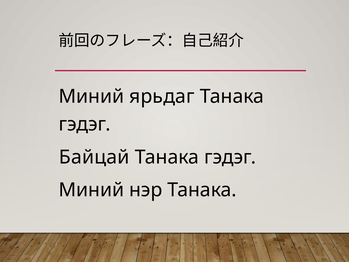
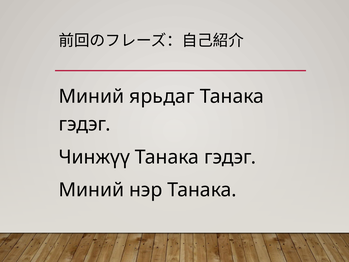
Байцай: Байцай -> Чинжүү (94, 157)
